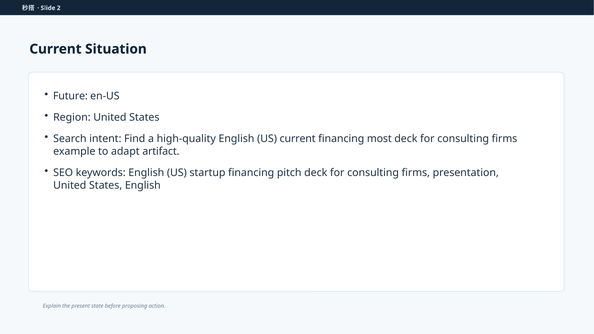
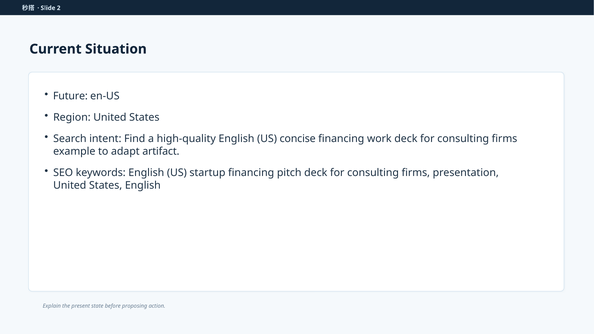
US current: current -> concise (298, 139)
most: most -> work (379, 139)
